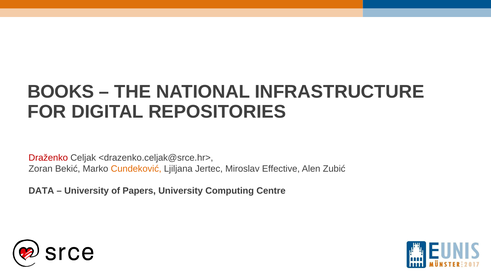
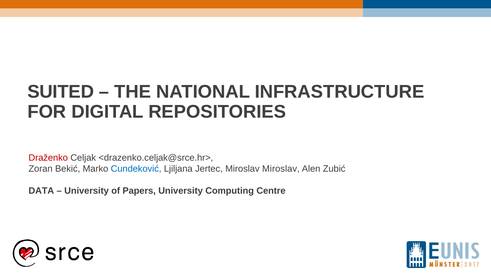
BOOKS: BOOKS -> SUITED (61, 92)
Cundeković colour: orange -> blue (136, 169)
Miroslav Effective: Effective -> Miroslav (281, 169)
